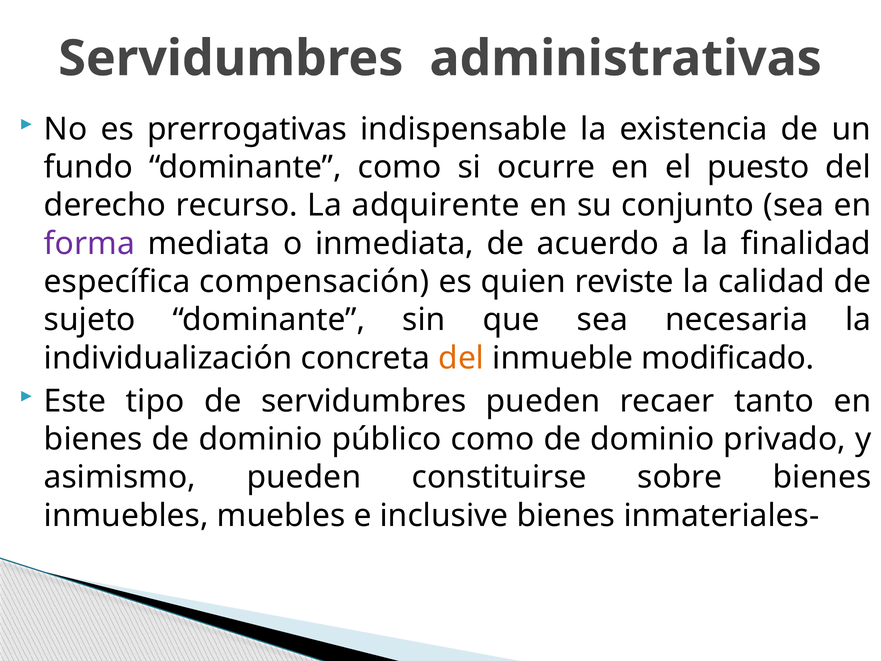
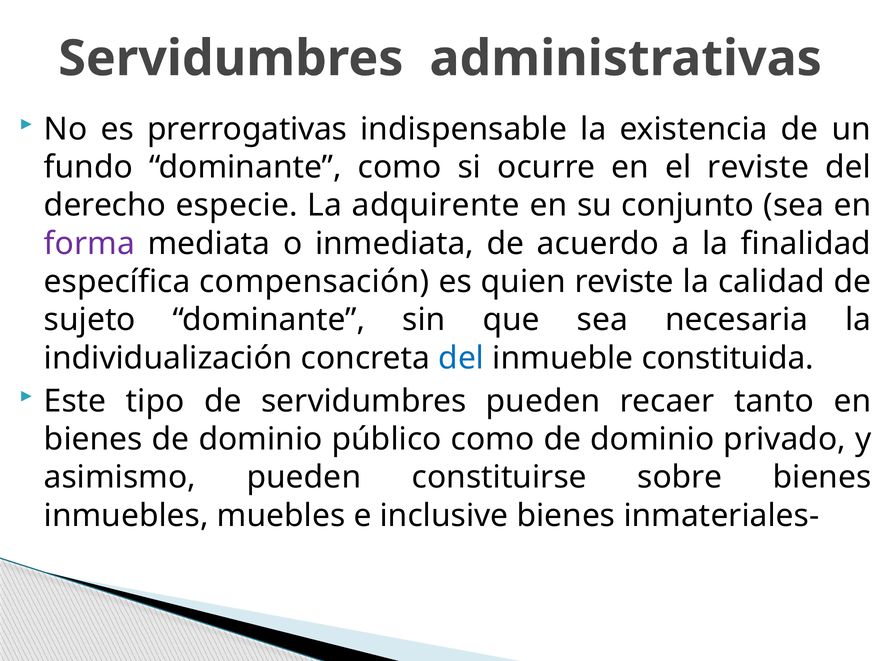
el puesto: puesto -> reviste (758, 167)
recurso: recurso -> especie (237, 205)
del colour: orange -> blue (461, 358)
modificado: modificado -> constituida (728, 358)
